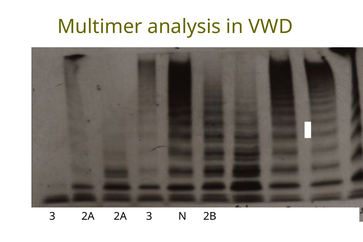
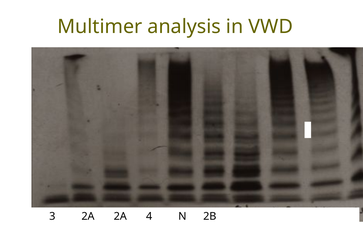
2A 3: 3 -> 4 (149, 216)
